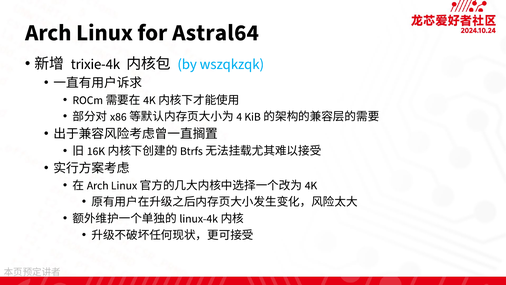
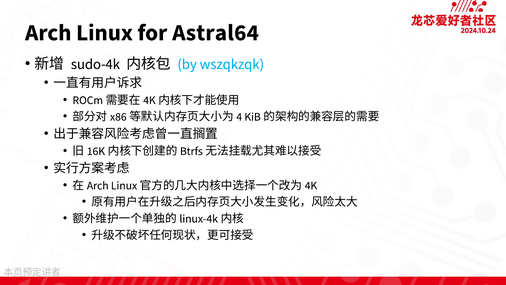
trixie-4k: trixie-4k -> sudo-4k (95, 64)
